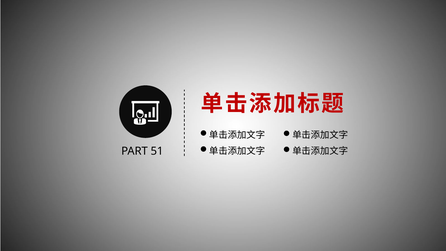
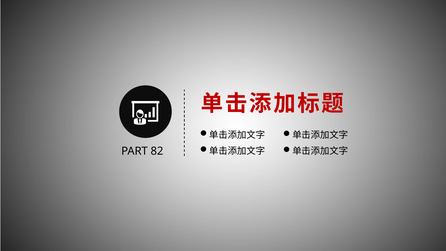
51: 51 -> 82 (157, 151)
